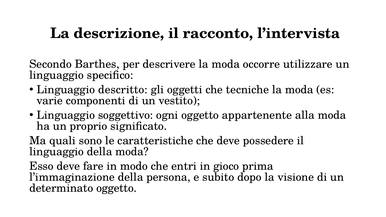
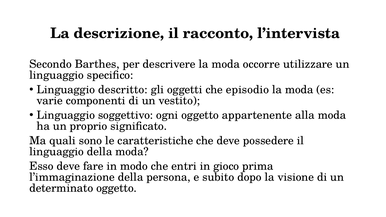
tecniche: tecniche -> episodio (247, 90)
